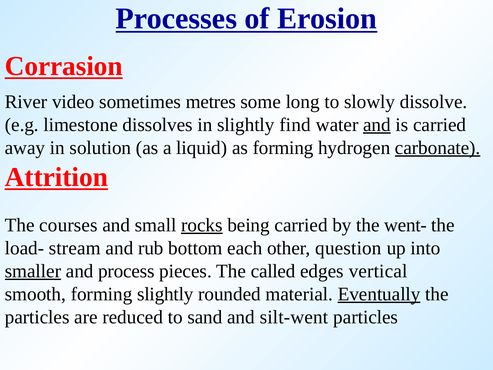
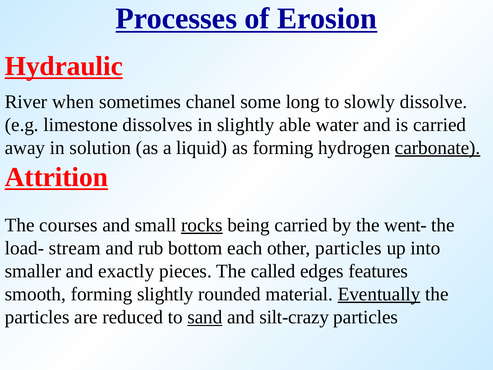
Corrasion: Corrasion -> Hydraulic (64, 66)
video: video -> when (73, 102)
metres: metres -> chanel (211, 102)
find: find -> able (295, 125)
and underline: present -> none (377, 125)
other question: question -> particles (348, 248)
smaller underline: present -> none (33, 271)
process: process -> exactly (126, 271)
vertical: vertical -> features (378, 271)
sand underline: none -> present (205, 317)
silt-went: silt-went -> silt-crazy (294, 317)
